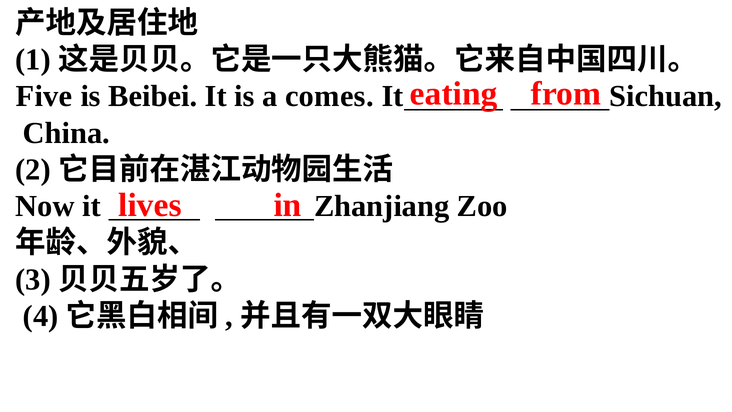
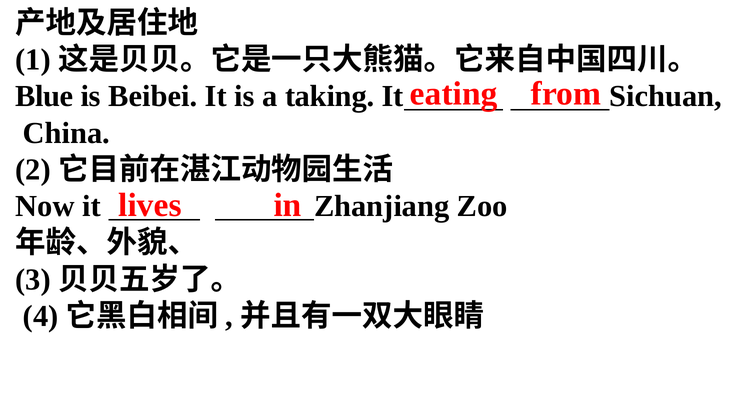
Five: Five -> Blue (44, 96)
comes: comes -> taking (330, 96)
